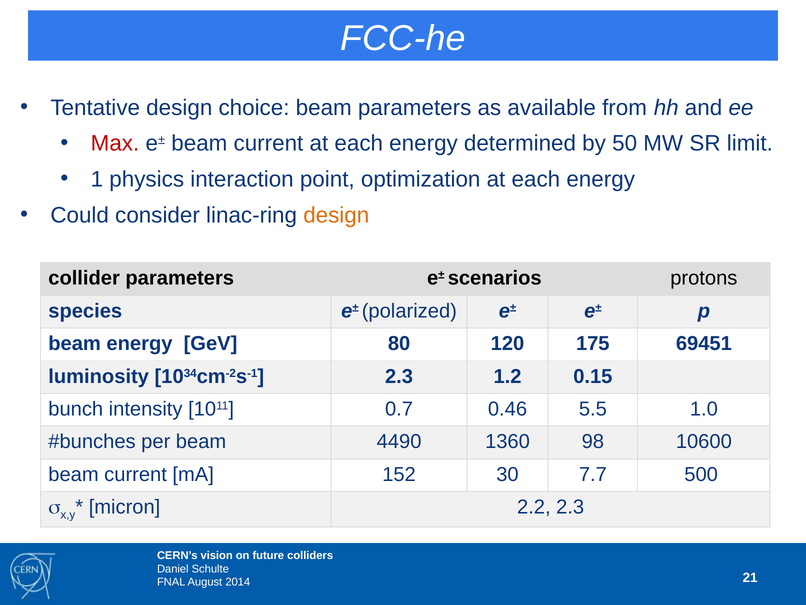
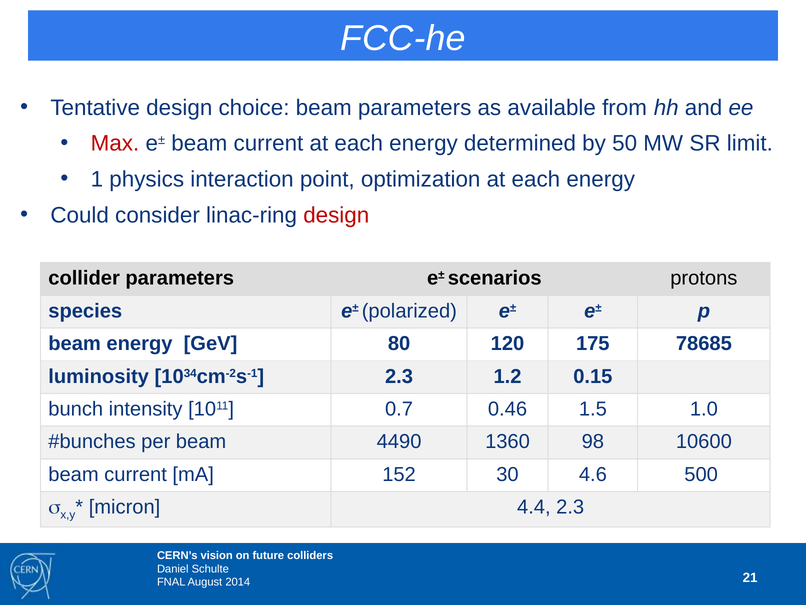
design colour: orange -> red (336, 215)
69451: 69451 -> 78685 (704, 343)
5.5: 5.5 -> 1.5 (593, 409)
7.7: 7.7 -> 4.6 (593, 474)
2.2: 2.2 -> 4.4 (534, 507)
